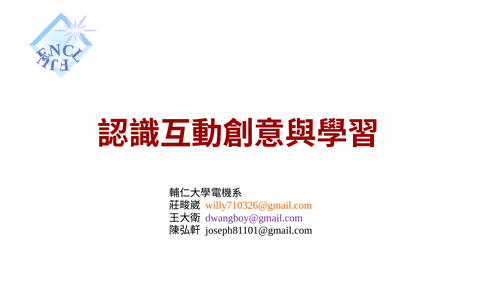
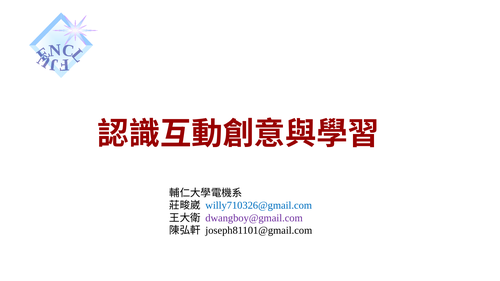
willy710326@gmail.com colour: orange -> blue (259, 206)
